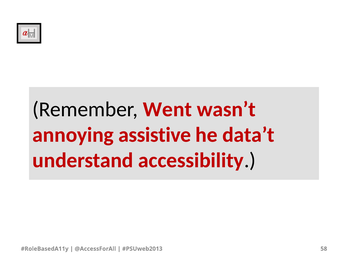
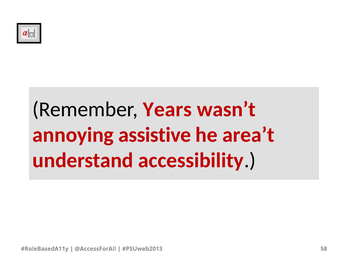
Went: Went -> Years (167, 109)
data’t: data’t -> area’t (248, 135)
